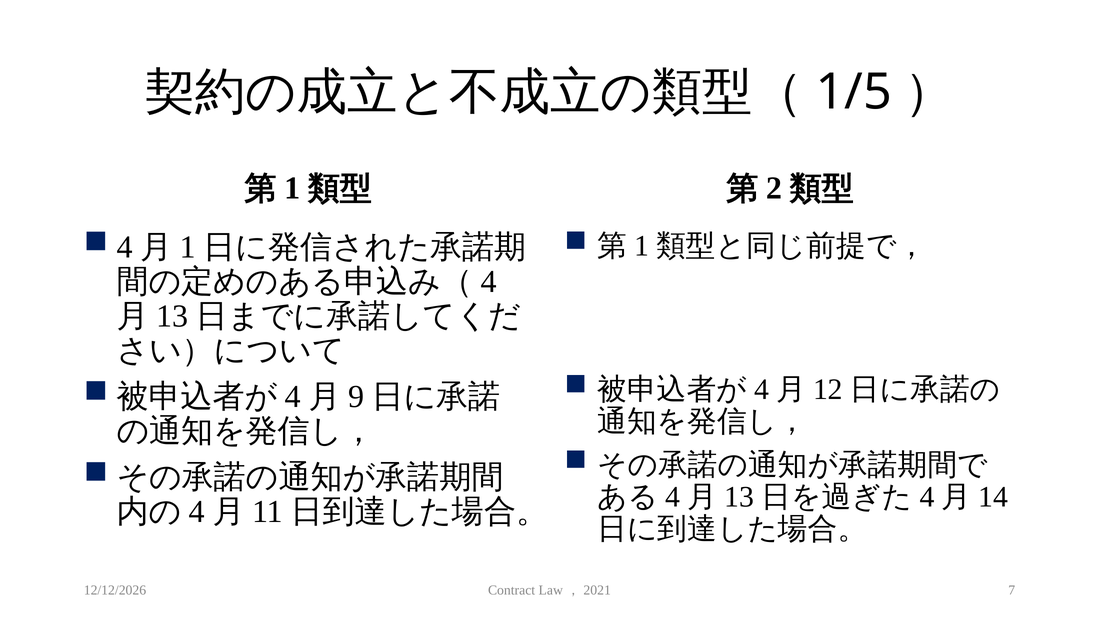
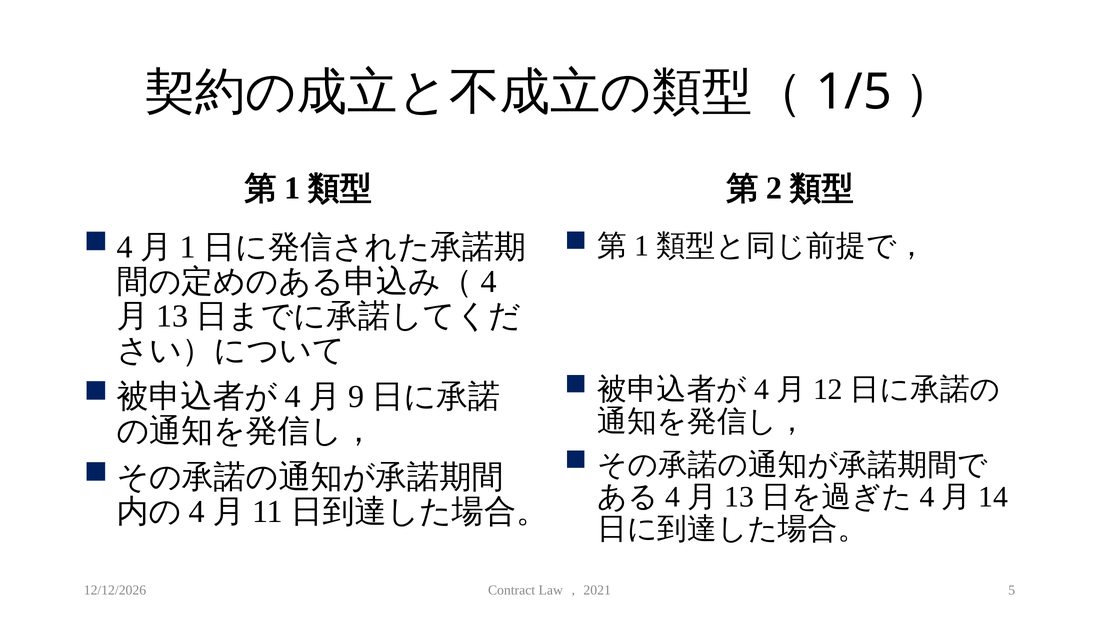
7: 7 -> 5 (1012, 590)
